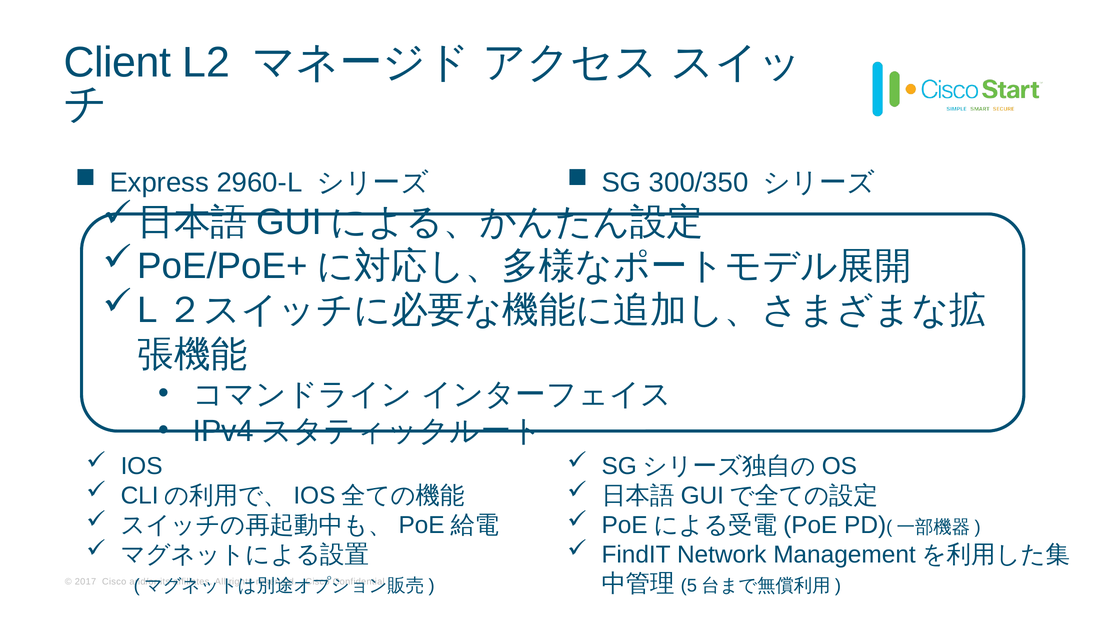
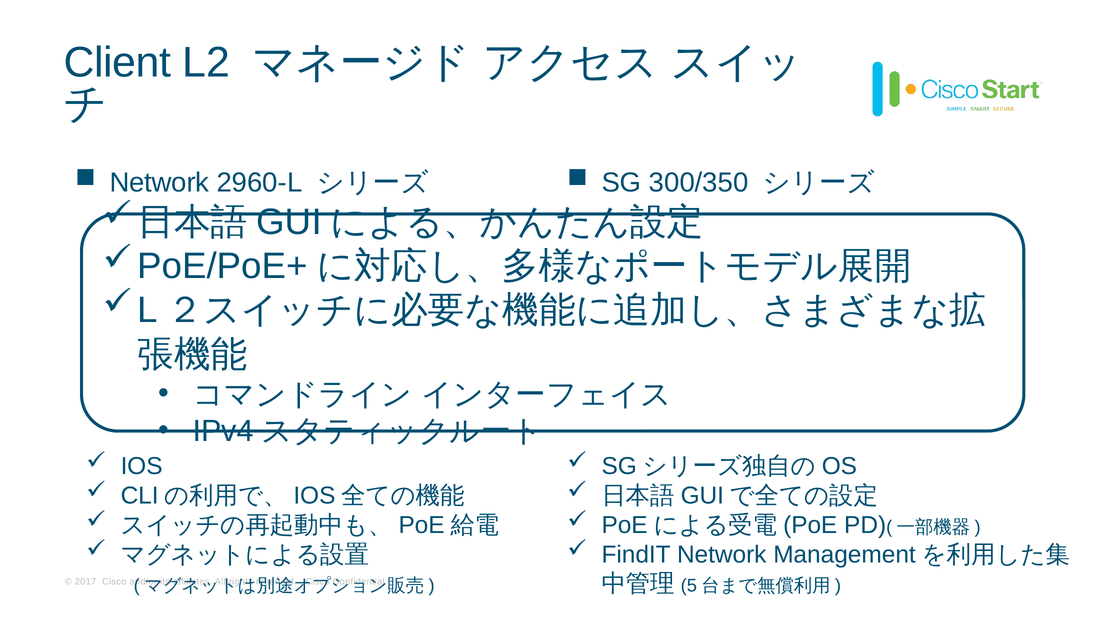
Express: Express -> Network (159, 183)
